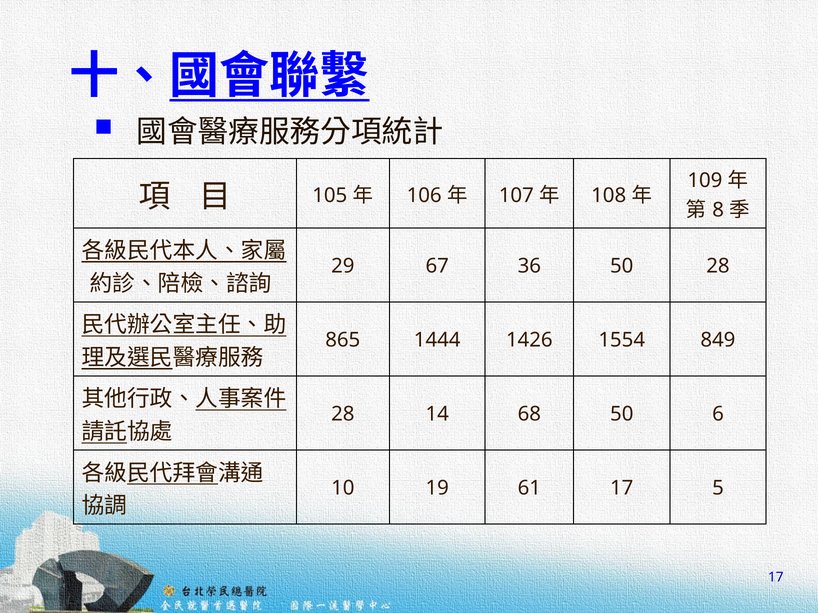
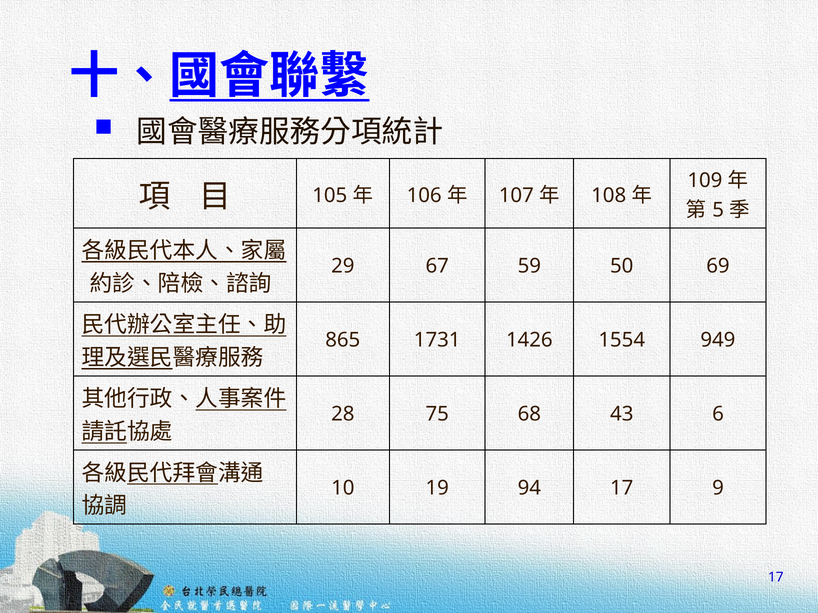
8: 8 -> 5 (718, 210)
36: 36 -> 59 (529, 266)
50 28: 28 -> 69 (718, 266)
1444: 1444 -> 1731 (437, 340)
849: 849 -> 949 (718, 340)
14: 14 -> 75 (437, 414)
68 50: 50 -> 43 (622, 414)
61: 61 -> 94 (529, 489)
5: 5 -> 9 (718, 489)
